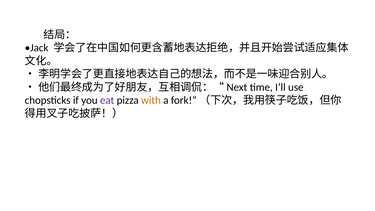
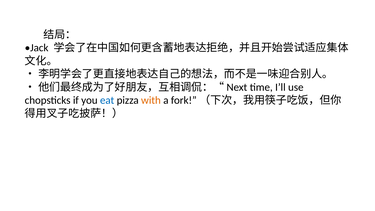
eat colour: purple -> blue (107, 100)
